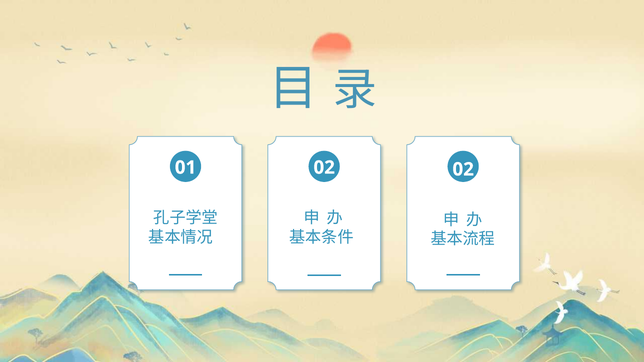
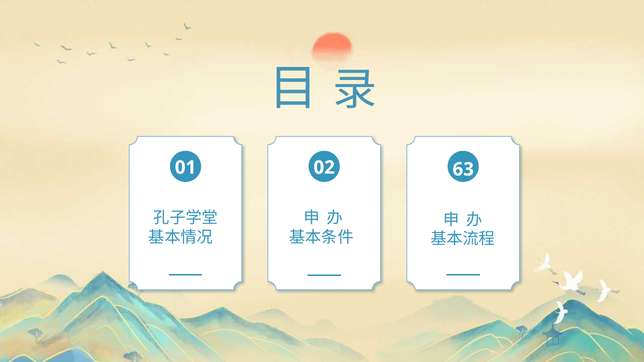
02 02: 02 -> 63 (463, 169)
